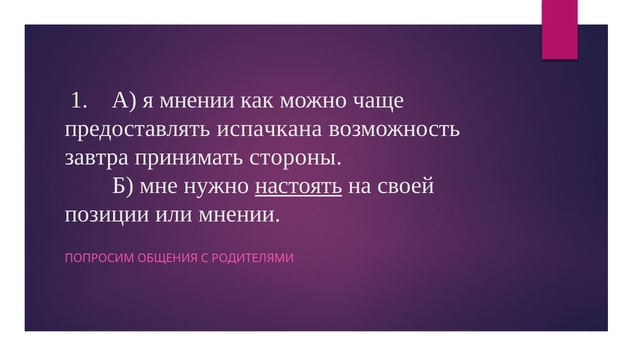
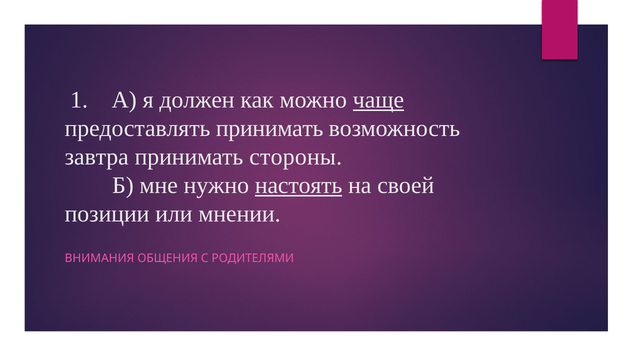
я мнении: мнении -> должен (197, 100)
чаще underline: none -> present (378, 100)
предоставлять испачкана: испачкана -> принимать (270, 129)
ПОПРОСИМ: ПОПРОСИМ -> ВНИМАНИЯ (99, 258)
